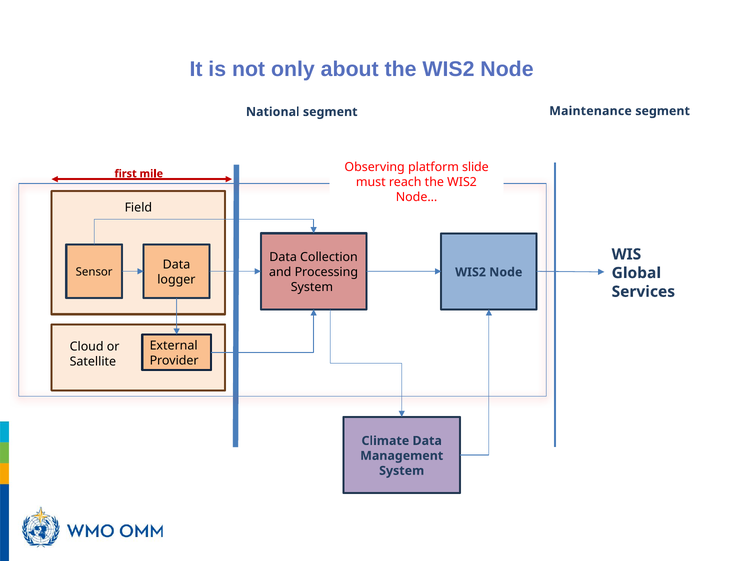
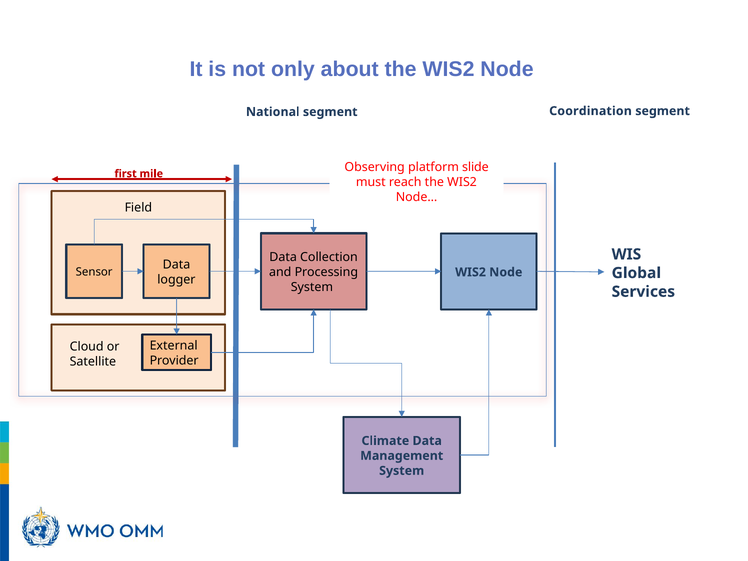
Maintenance: Maintenance -> Coordination (590, 111)
